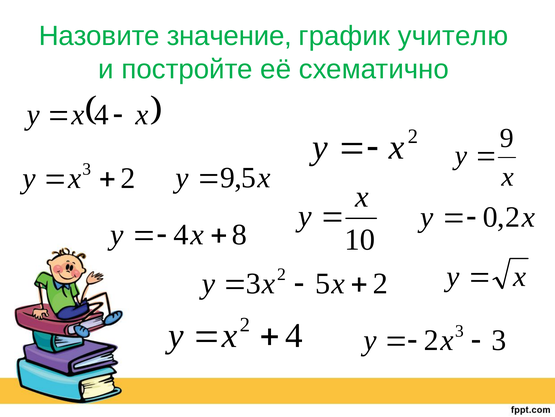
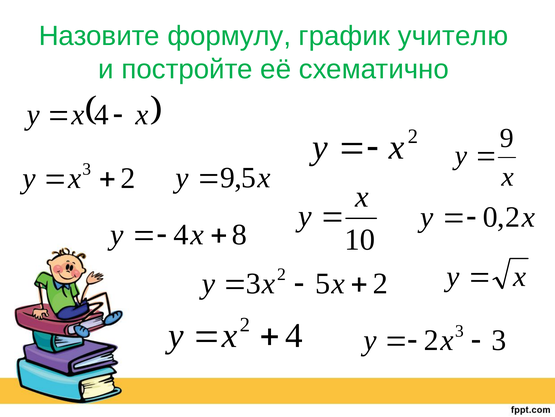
значение: значение -> формулу (229, 36)
